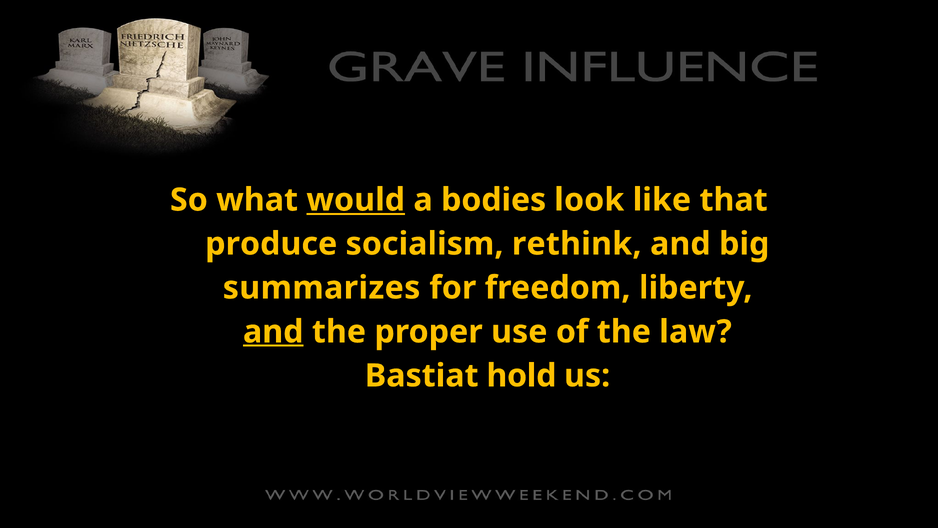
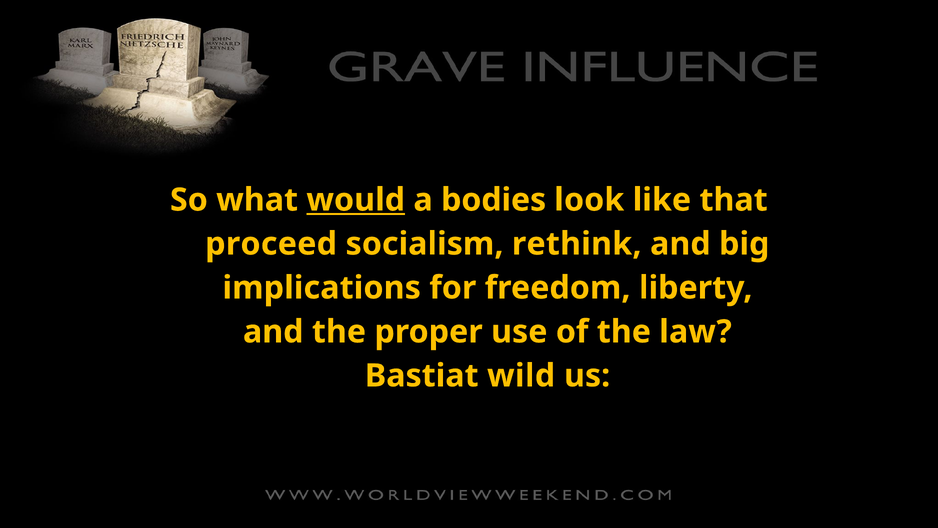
produce: produce -> proceed (271, 244)
summarizes: summarizes -> implications (322, 288)
and underline: present -> none (273, 332)
hold: hold -> wild (521, 375)
